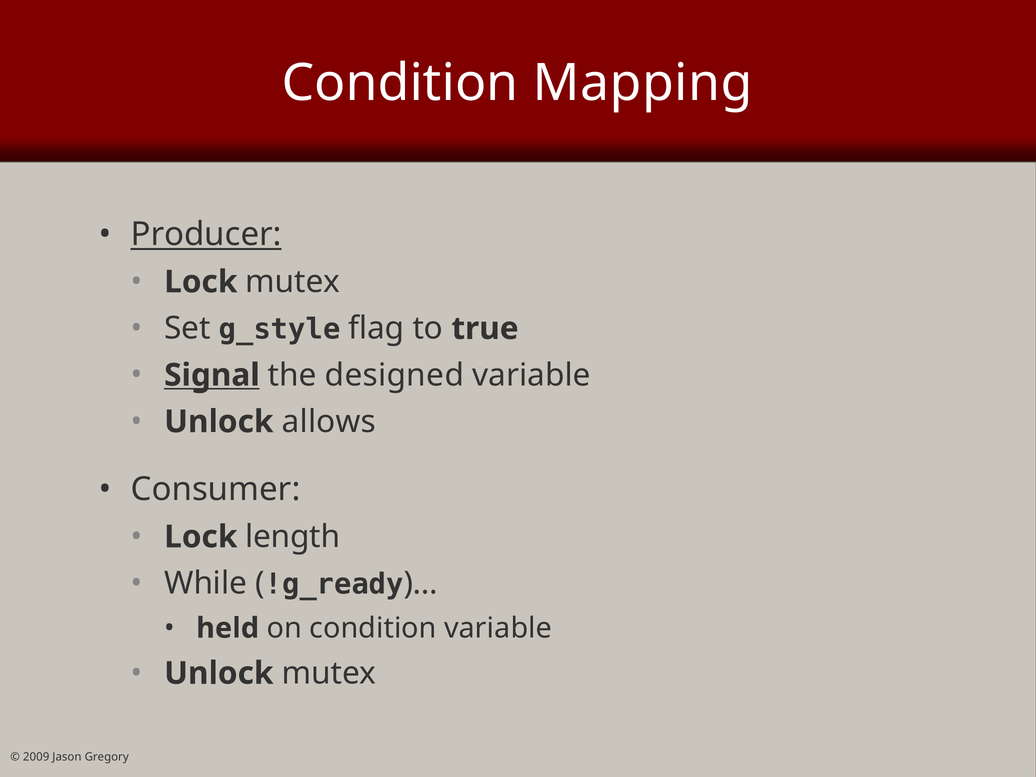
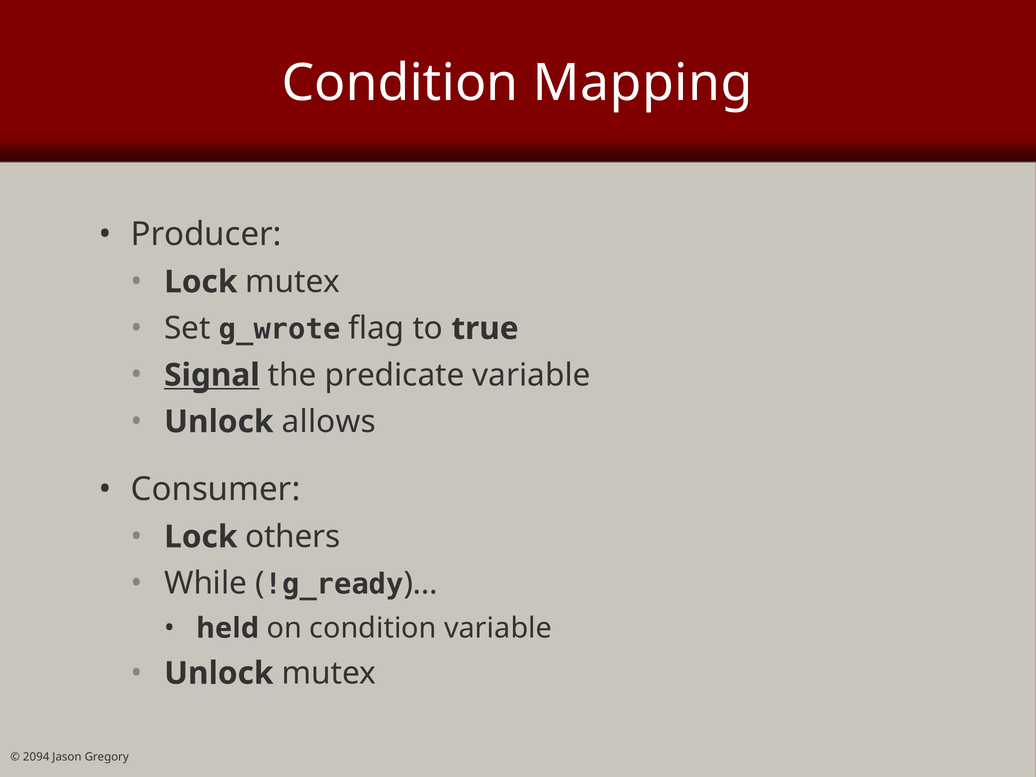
Producer underline: present -> none (206, 235)
g_style: g_style -> g_wrote (280, 329)
designed: designed -> predicate (395, 375)
length: length -> others (293, 537)
2009: 2009 -> 2094 (36, 757)
